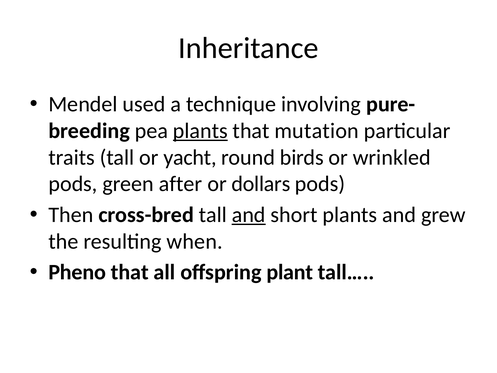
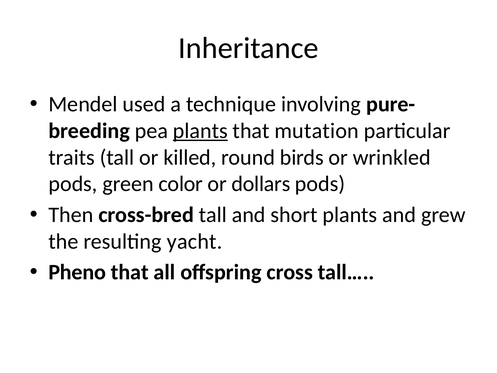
yacht: yacht -> killed (190, 157)
after: after -> color (181, 184)
and underline: present -> none (249, 215)
when: when -> yacht (195, 241)
plant: plant -> cross (290, 272)
